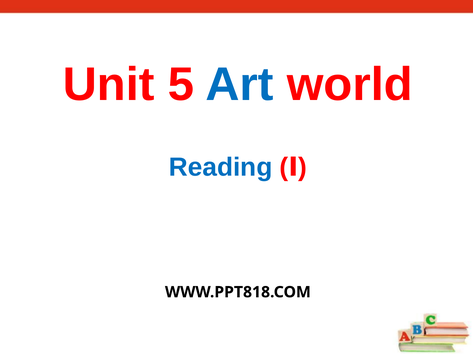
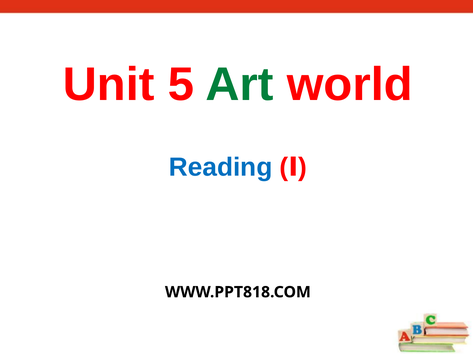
Art colour: blue -> green (240, 85)
